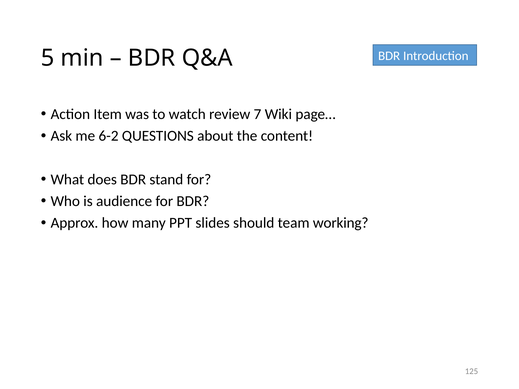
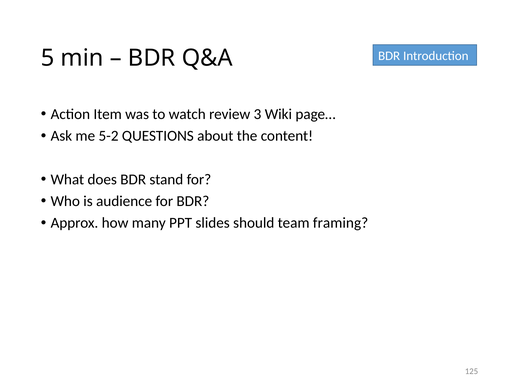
7: 7 -> 3 (257, 114)
6-2: 6-2 -> 5-2 (109, 136)
working: working -> framing (341, 223)
